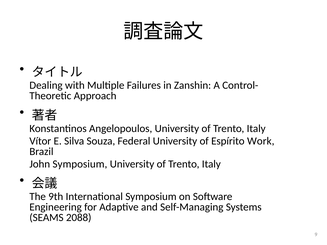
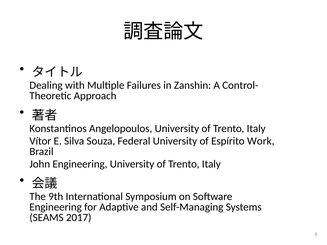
John Symposium: Symposium -> Engineering (80, 164)
2088: 2088 -> 2017 (79, 218)
